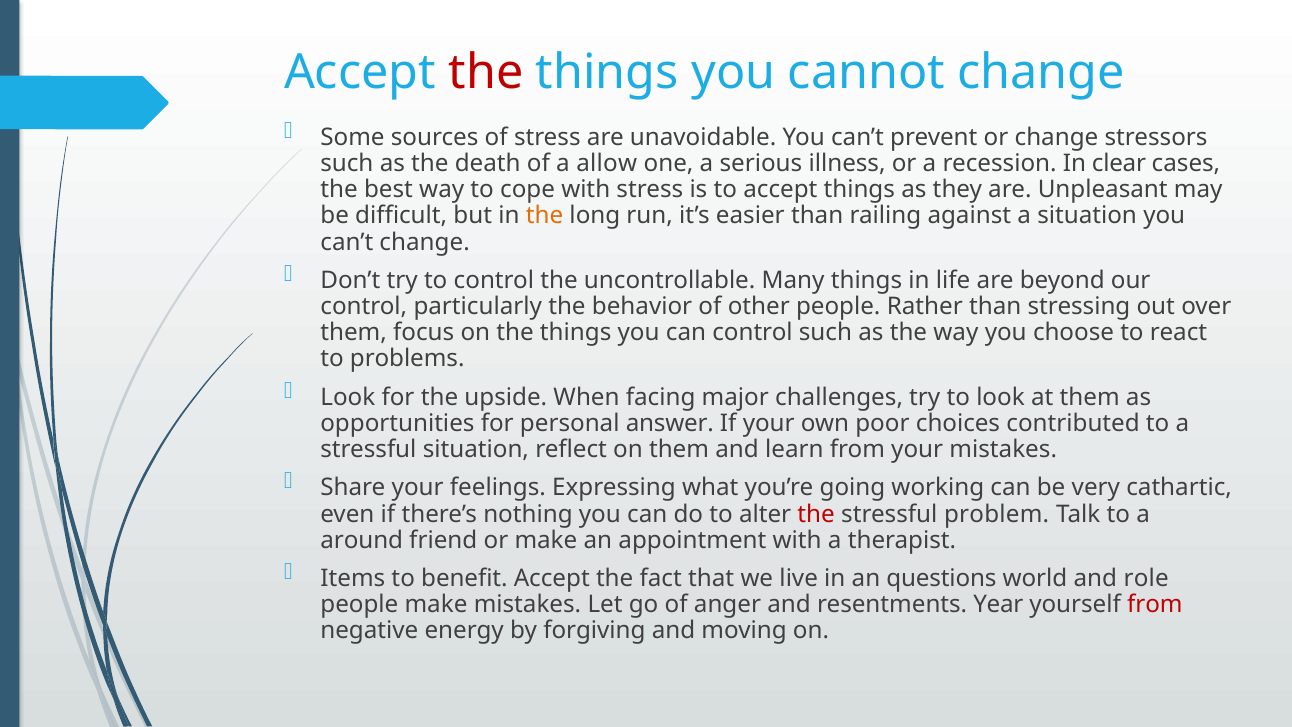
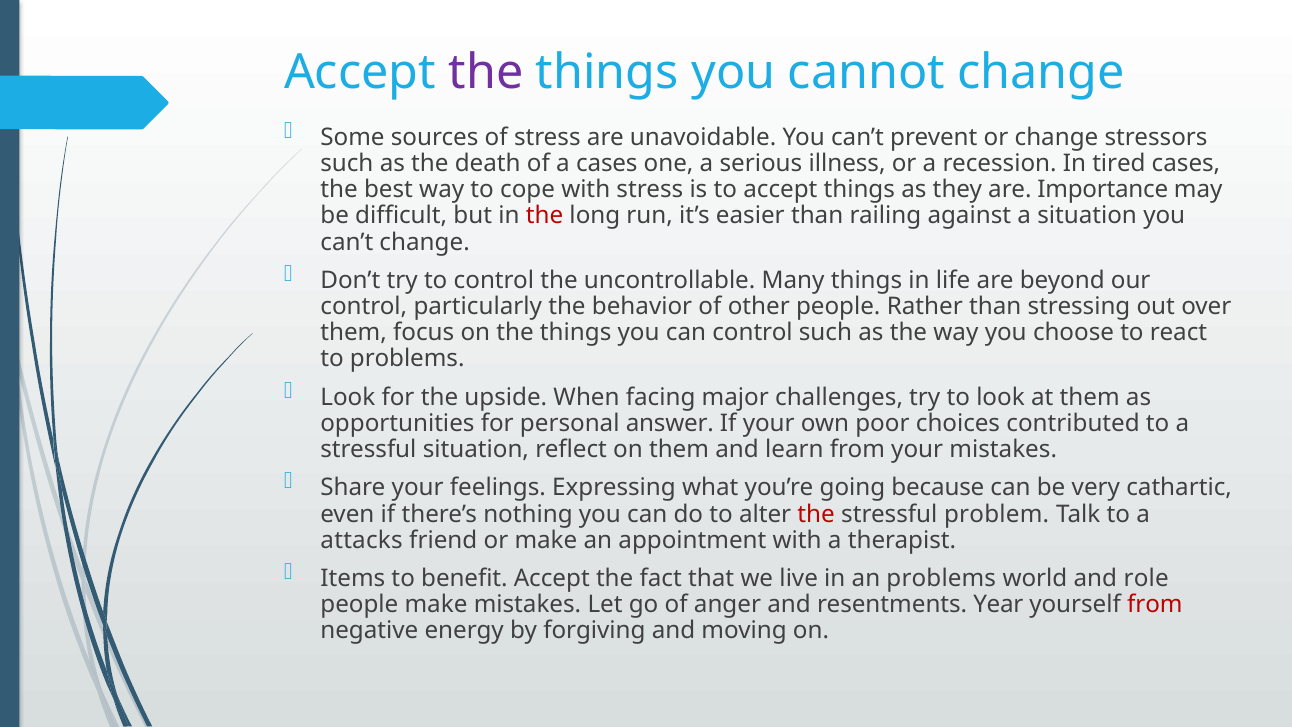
the colour: red -> purple (486, 72)
a allow: allow -> cases (607, 164)
clear: clear -> tired (1119, 164)
Unpleasant: Unpleasant -> Importance (1103, 190)
the colour: orange -> red (545, 216)
working: working -> because (938, 488)
around: around -> attacks (362, 540)
an questions: questions -> problems (941, 578)
